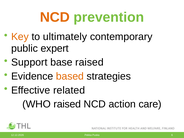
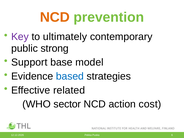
Key colour: orange -> purple (20, 37)
expert: expert -> strong (55, 48)
base raised: raised -> model (89, 62)
based colour: orange -> blue (70, 76)
WHO raised: raised -> sector (67, 104)
care: care -> cost (150, 104)
